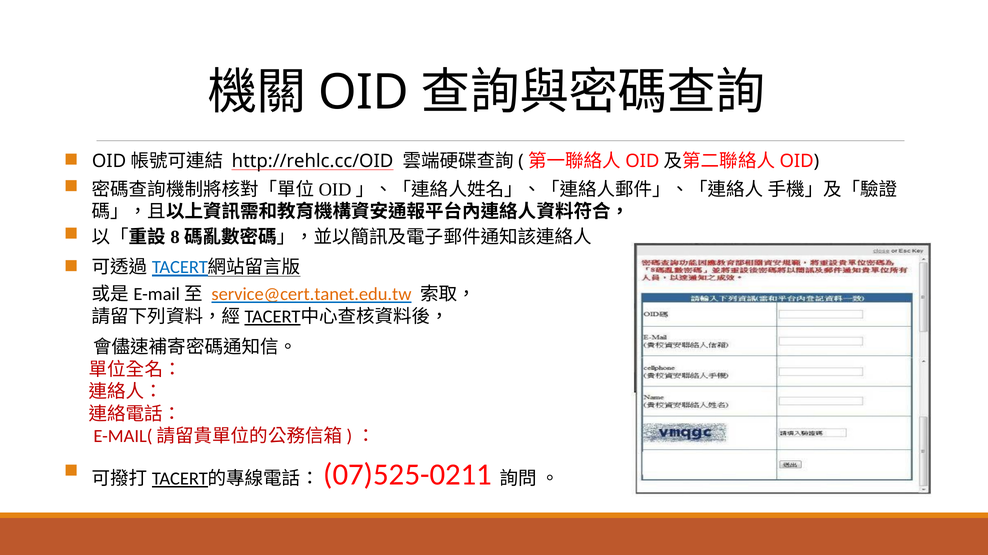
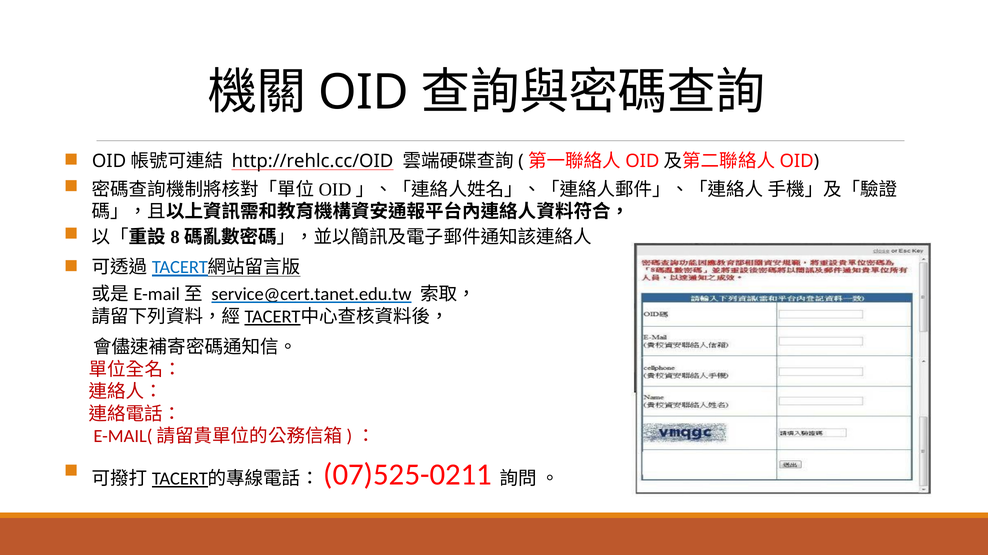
service@cert.tanet.edu.tw colour: orange -> black (311, 295)
